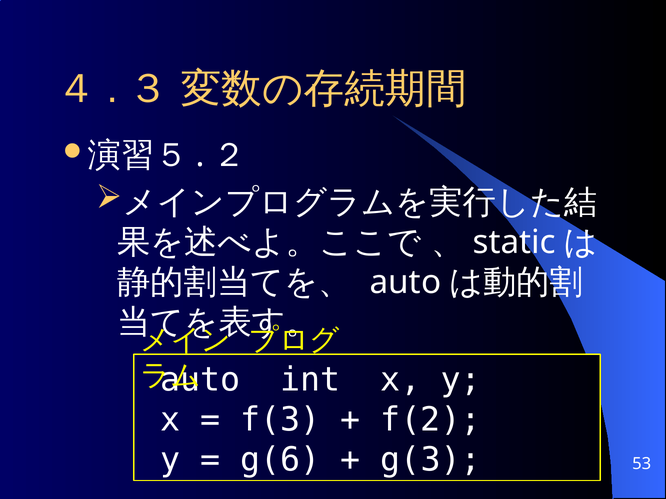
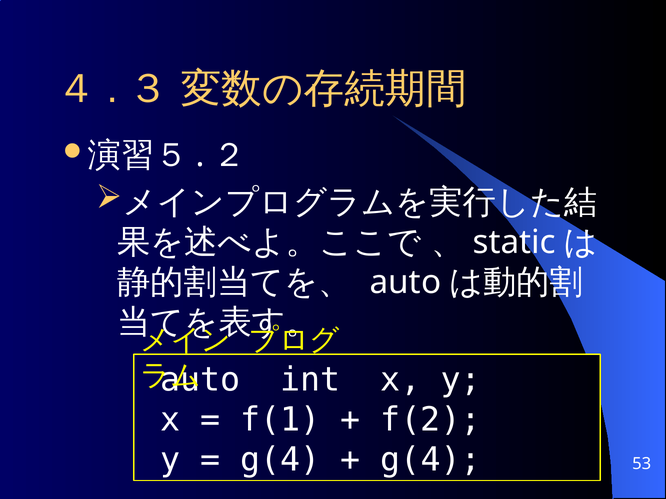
f(3: f(3 -> f(1 (280, 420)
g(6: g(6 -> g(4 (280, 460)
g(3: g(3 -> g(4 (431, 460)
